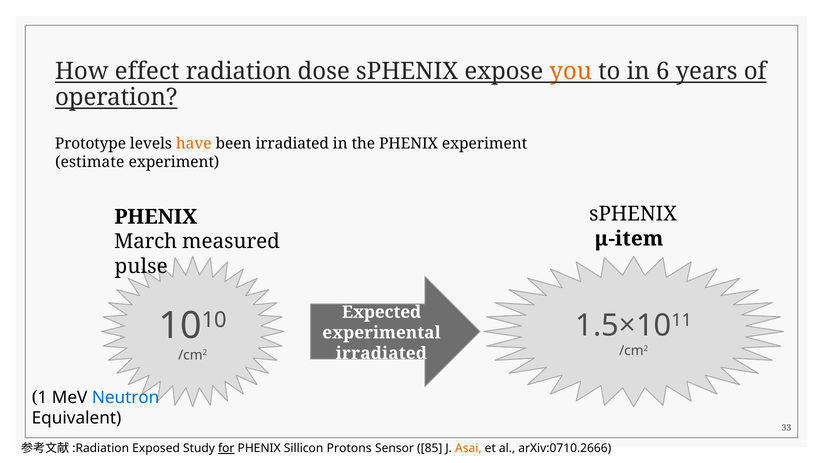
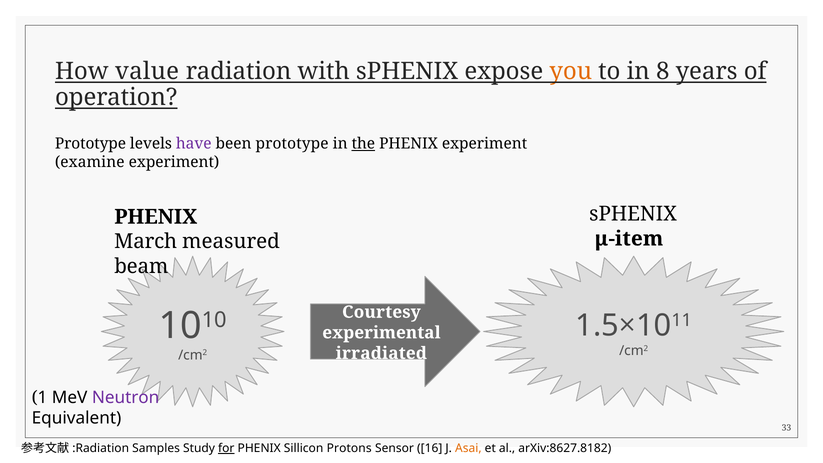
effect: effect -> value (147, 71)
dose: dose -> with (324, 71)
6: 6 -> 8 (663, 71)
have colour: orange -> purple (194, 144)
been irradiated: irradiated -> prototype (292, 144)
the underline: none -> present (363, 144)
estimate: estimate -> examine (90, 162)
pulse: pulse -> beam (141, 266)
Expected: Expected -> Courtesy (381, 312)
Neutron colour: blue -> purple (126, 397)
Exposed: Exposed -> Samples (156, 448)
85: 85 -> 16 (430, 448)
arXiv:0710.2666: arXiv:0710.2666 -> arXiv:8627.8182 (565, 448)
